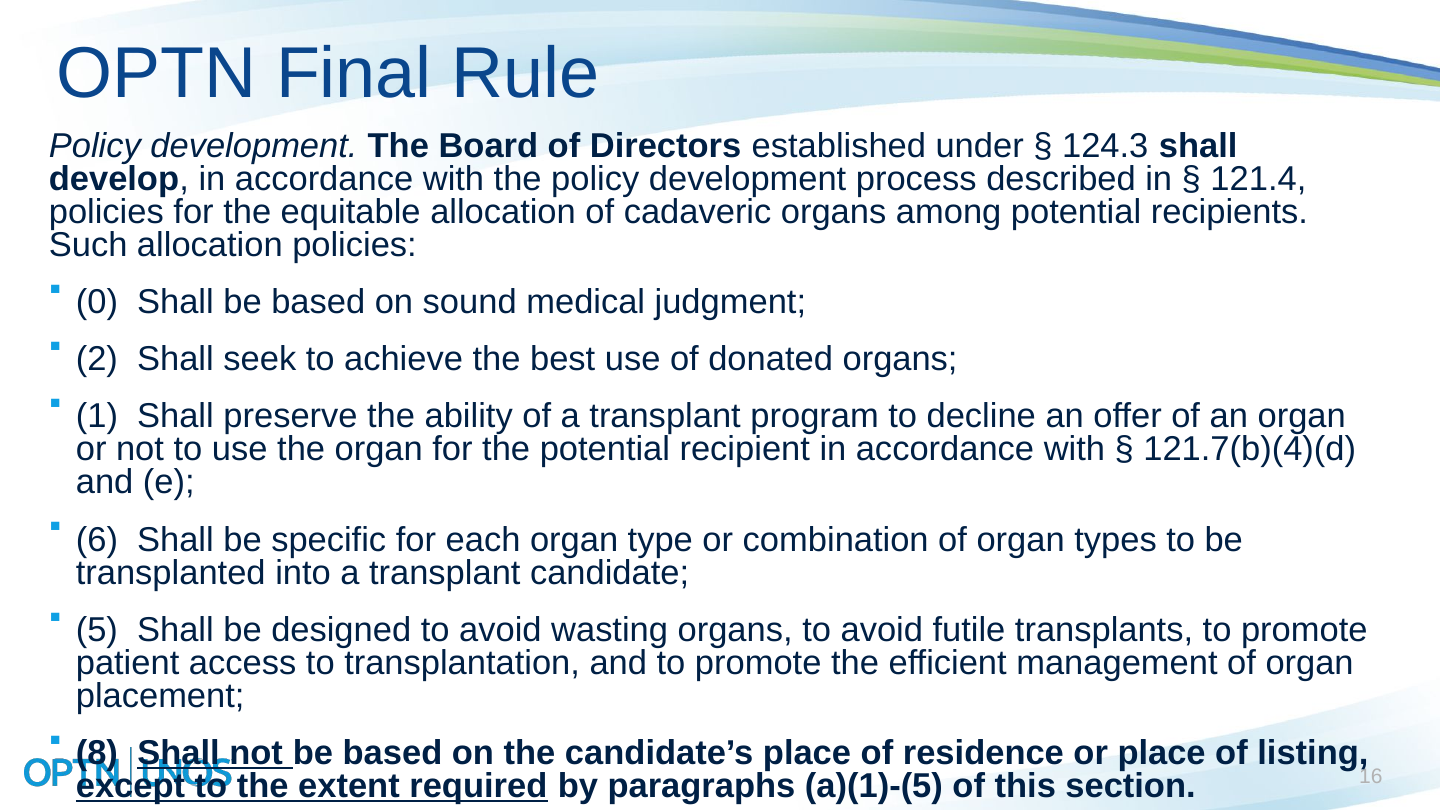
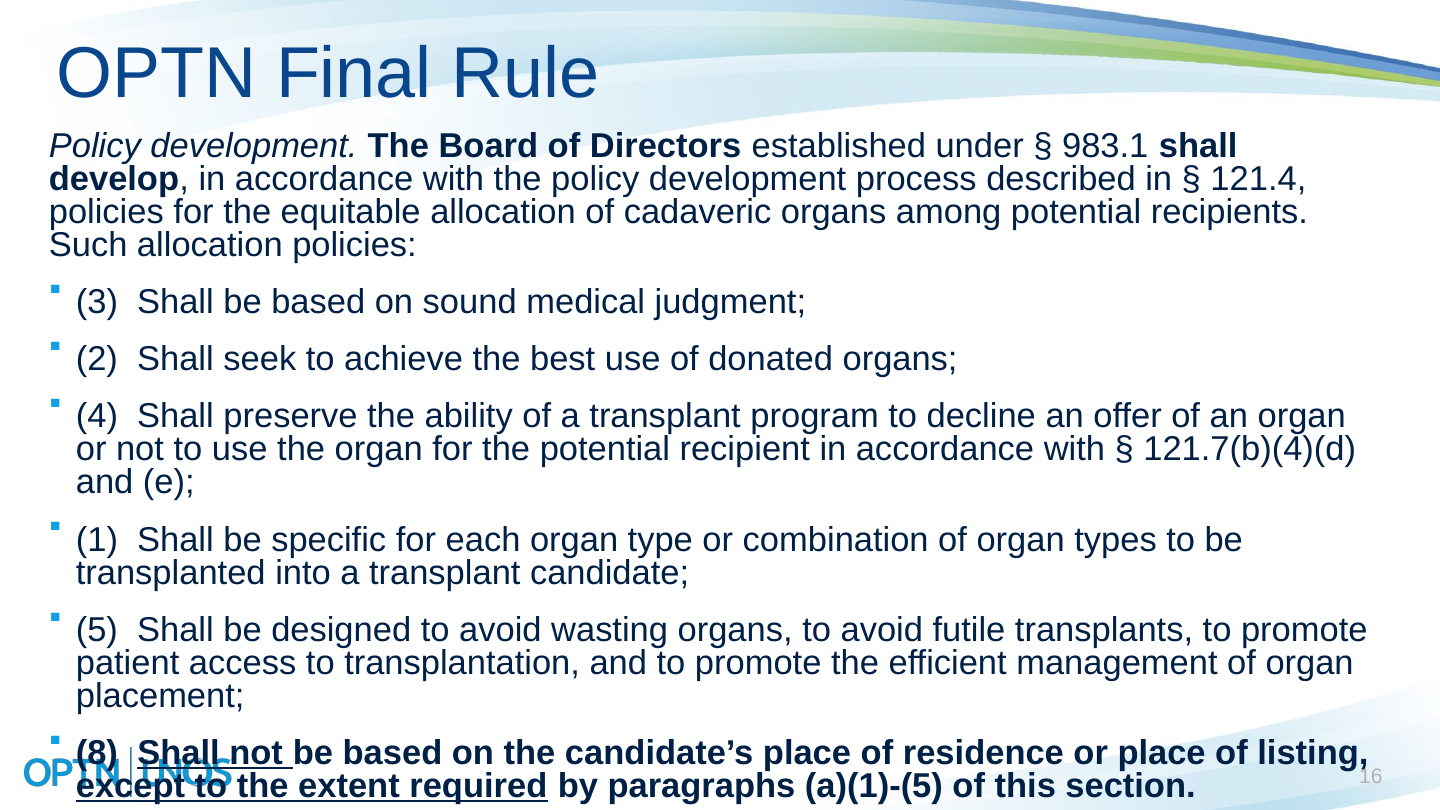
124.3: 124.3 -> 983.1 (1105, 146)
0: 0 -> 3 (97, 302)
1: 1 -> 4 (97, 416)
6: 6 -> 1 (97, 540)
